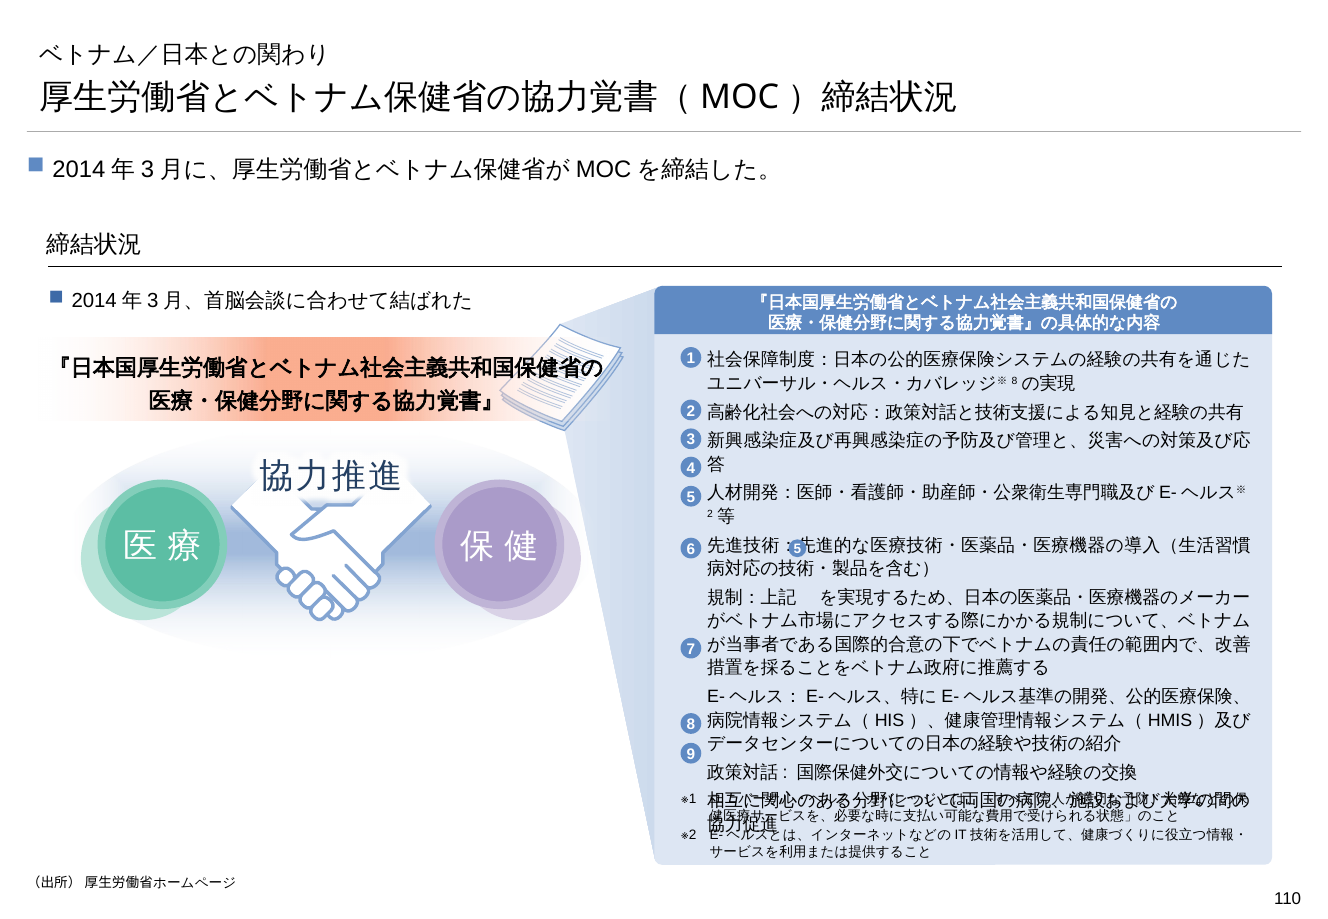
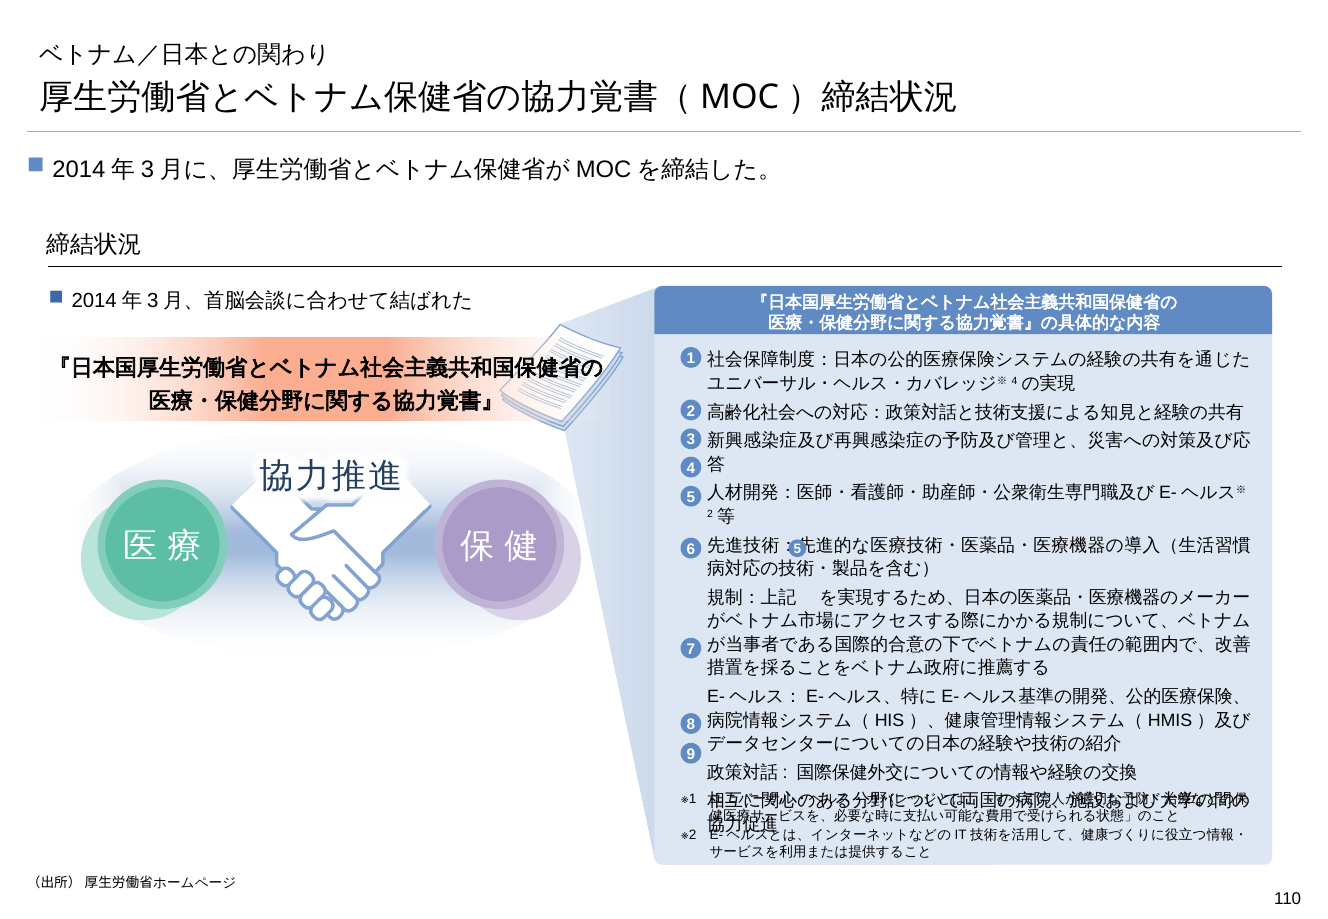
8: 8 -> 4 (1014, 381)
